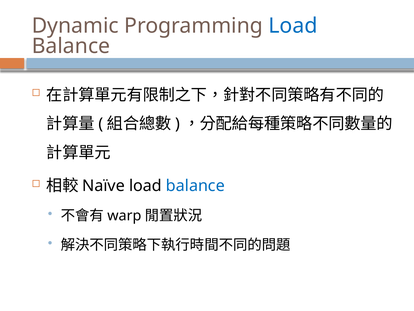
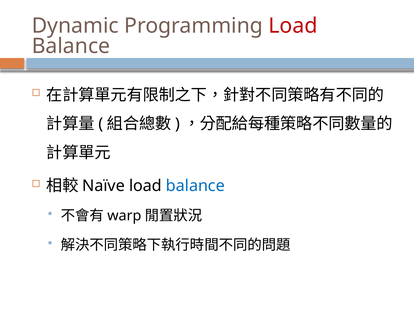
Load colour: blue -> red (293, 26)
